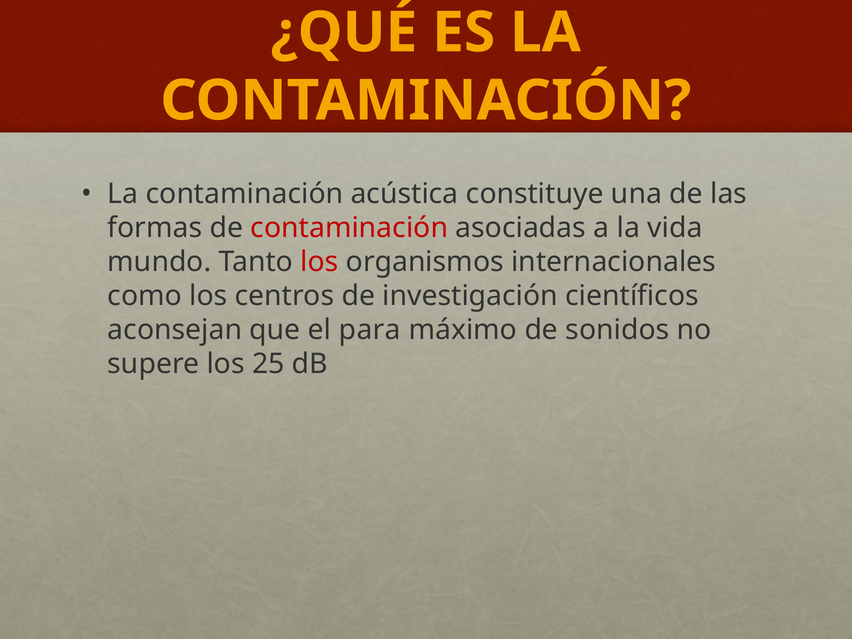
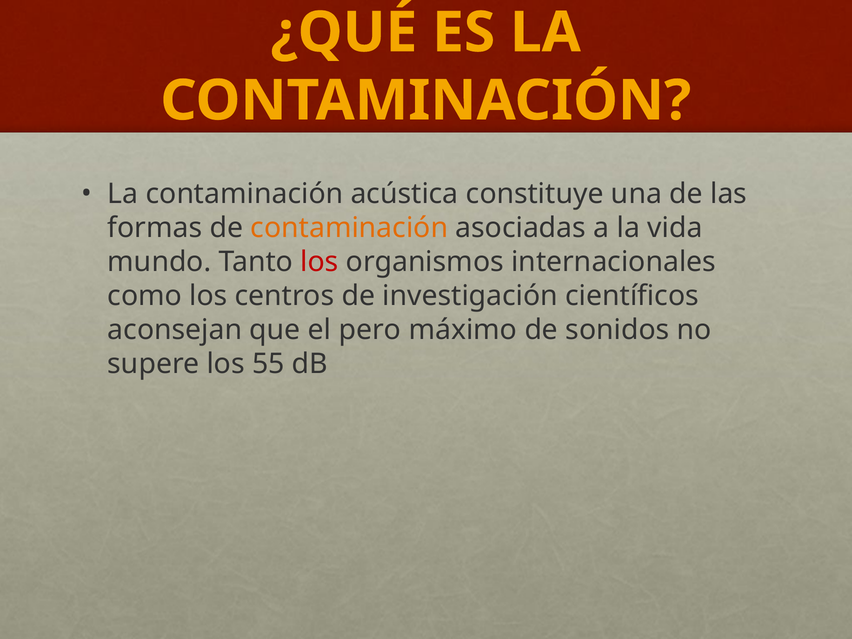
contaminación colour: red -> orange (349, 228)
para: para -> pero (370, 330)
25: 25 -> 55 (268, 364)
